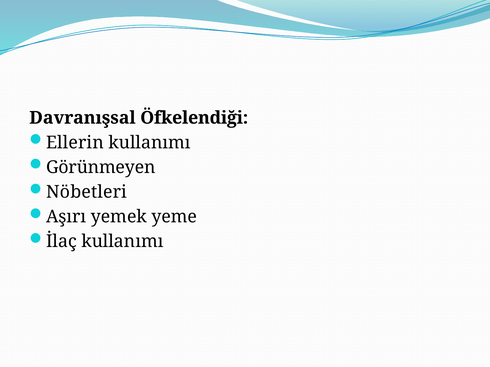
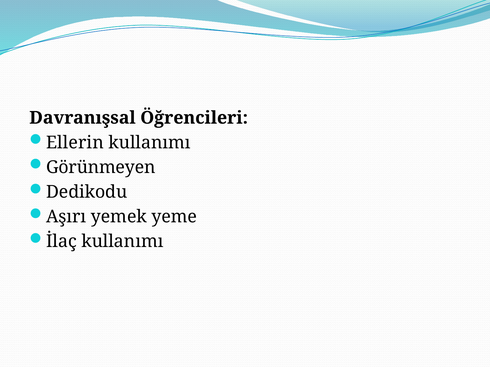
Öfkelendiği: Öfkelendiği -> Öğrencileri (194, 118)
Nöbetleri: Nöbetleri -> Dedikodu (87, 192)
